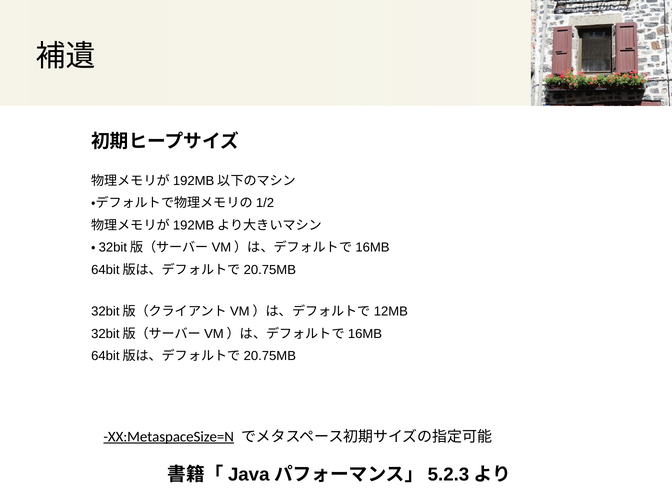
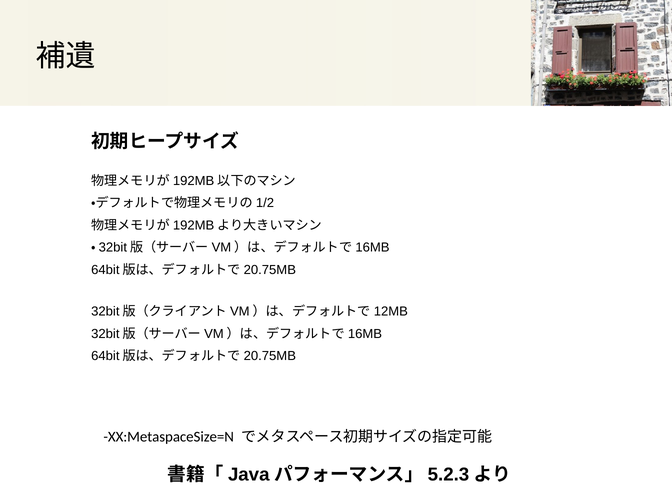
XX:MetaspaceSize=N underline: present -> none (169, 437)
